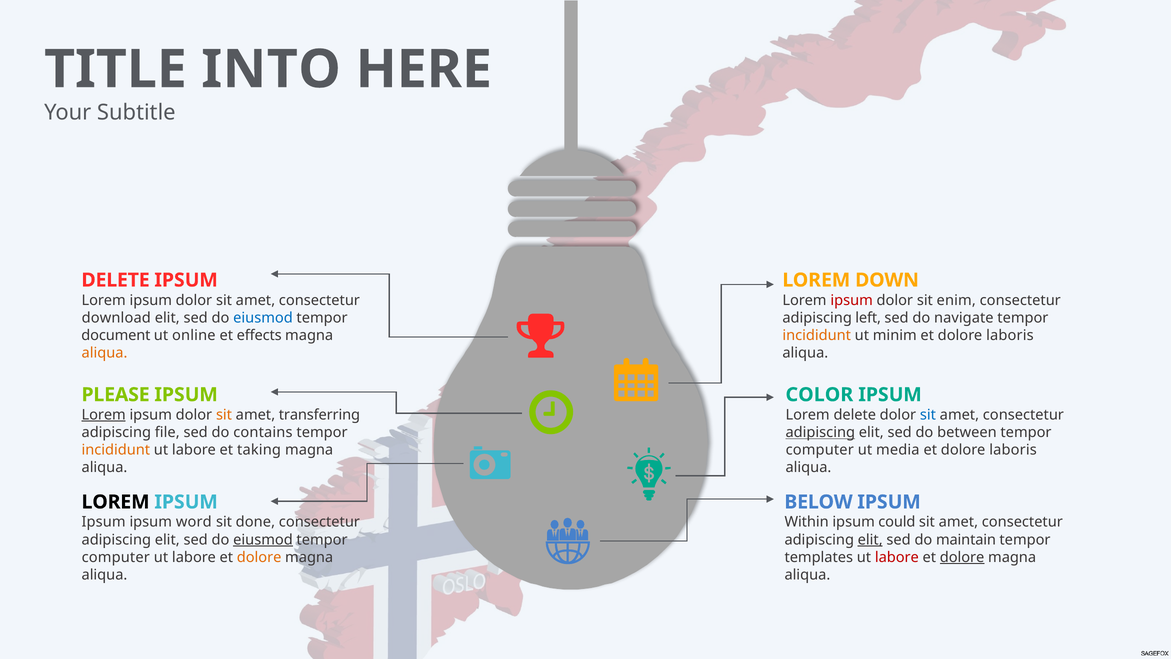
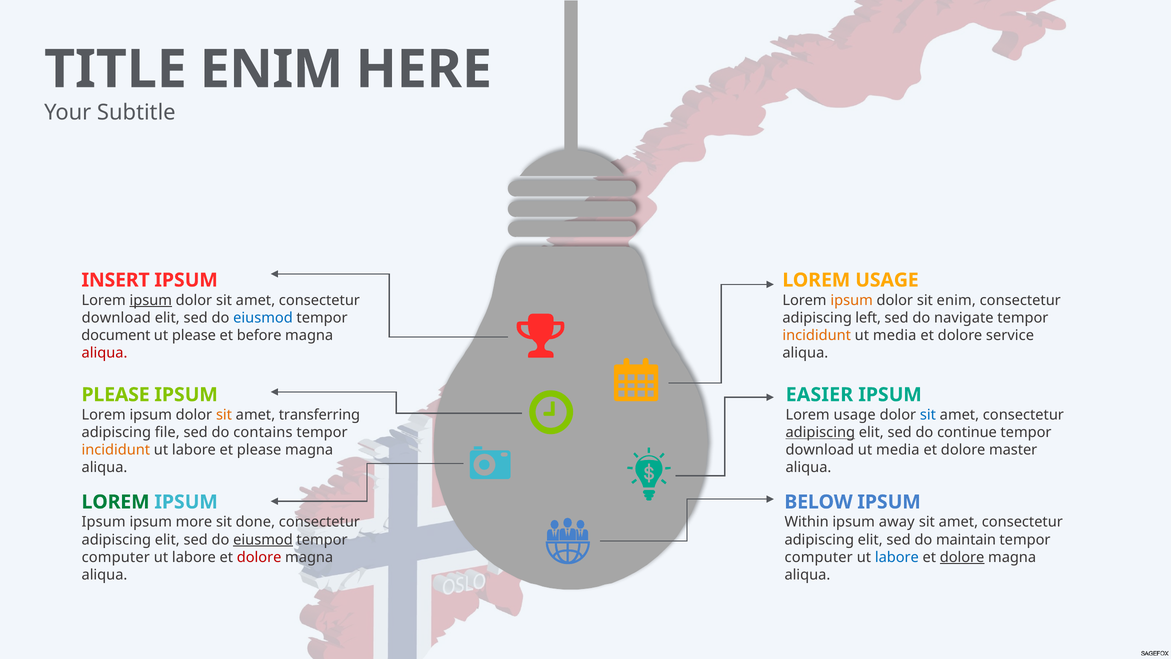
INTO: INTO -> ENIM (272, 69)
DELETE: DELETE -> INSERT (116, 280)
DOWN: DOWN -> USAGE (887, 280)
ipsum underline: none -> present (151, 300)
ipsum colour: red -> orange (852, 300)
ut online: online -> please (194, 335)
effects: effects -> before (259, 335)
minim: minim -> media (895, 335)
laboris: laboris -> service (1010, 335)
aliqua colour: orange -> red (104, 353)
COLOR: COLOR -> EASIER (819, 395)
Lorem underline: present -> none (104, 415)
delete: delete -> usage (855, 415)
between: between -> continue (967, 432)
et taking: taking -> please (259, 450)
computer: computer -> download (820, 450)
laboris: laboris -> master (1013, 450)
LOREM colour: black -> green (116, 502)
word: word -> more (194, 522)
could: could -> away (897, 522)
elit underline: present -> none (870, 539)
dolore colour: orange -> red (259, 557)
templates: templates -> computer (819, 557)
labore colour: red -> blue (897, 557)
